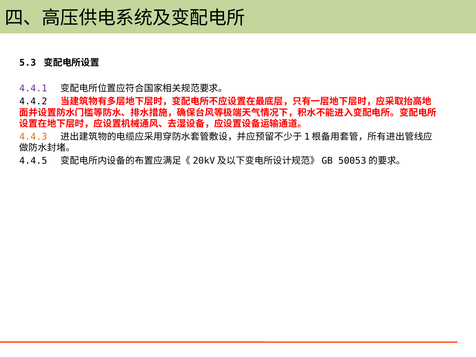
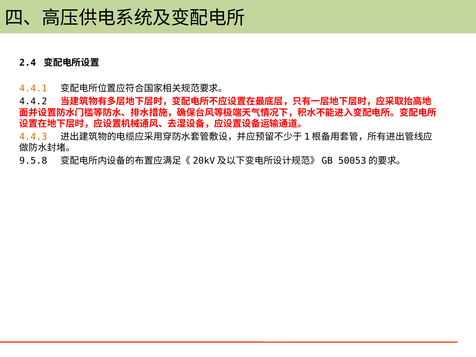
5.3: 5.3 -> 2.4 (28, 63)
4.4.1 colour: purple -> orange (33, 89)
4.4.5: 4.4.5 -> 9.5.8 (33, 161)
